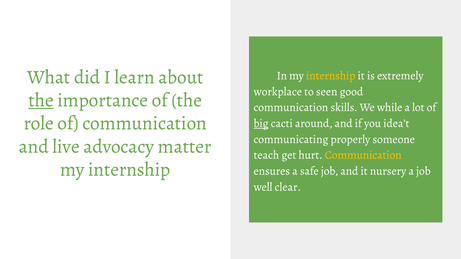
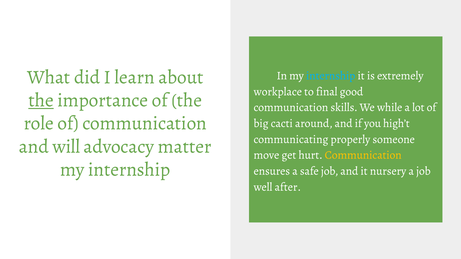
internship colour: yellow -> light blue (331, 76)
seen: seen -> final (327, 92)
big underline: present -> none (261, 124)
idea’t: idea’t -> high’t (396, 124)
live: live -> will (66, 147)
teach: teach -> move (266, 155)
clear: clear -> after (288, 187)
